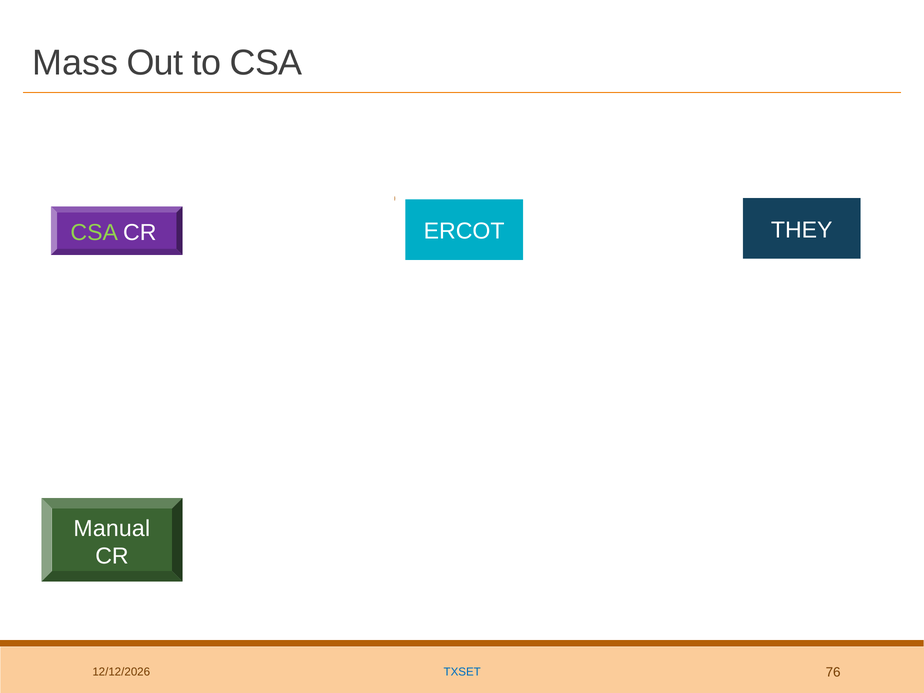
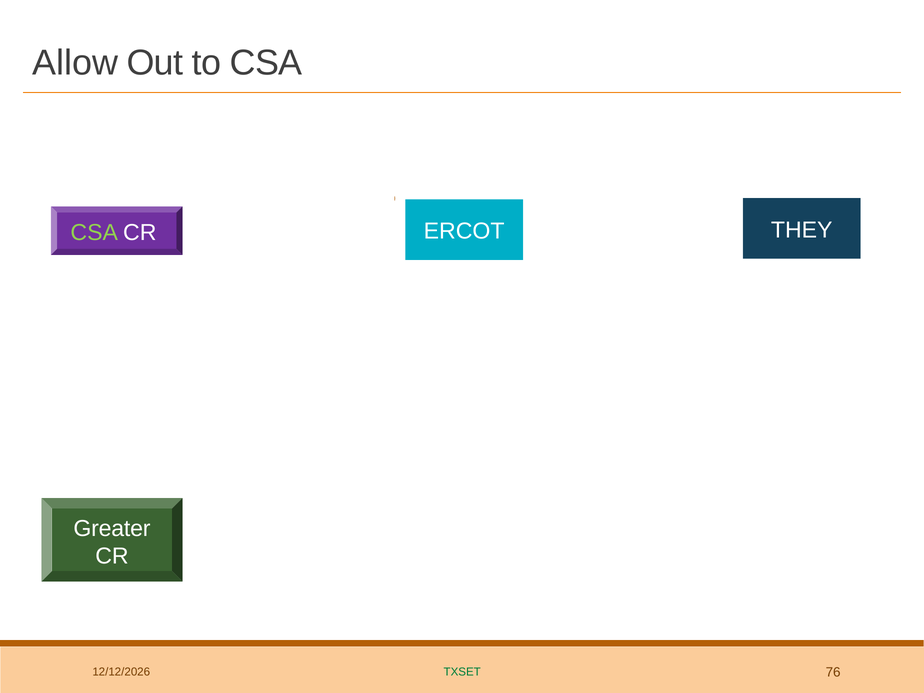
Mass: Mass -> Allow (75, 63)
Manual: Manual -> Greater (112, 528)
TXSET colour: blue -> green (462, 672)
